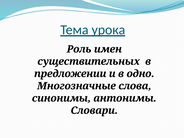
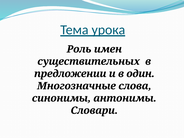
одно: одно -> один (141, 74)
